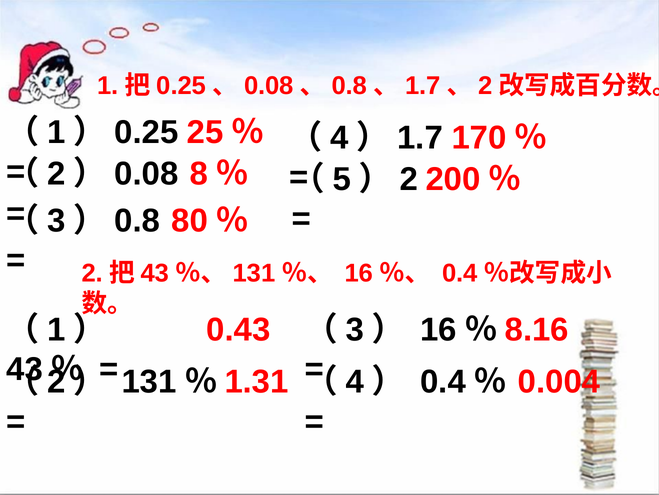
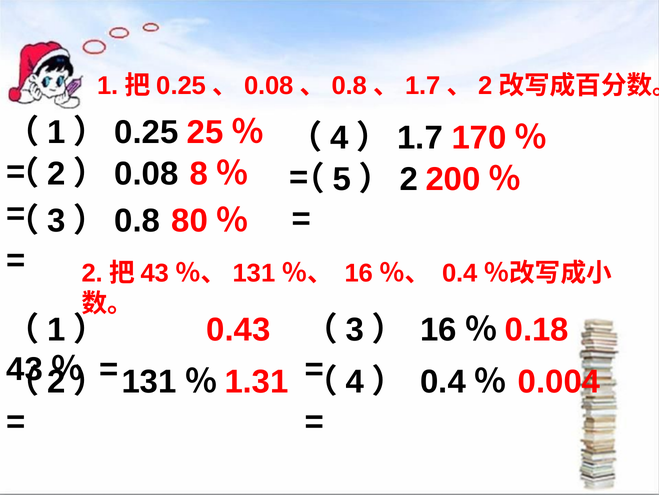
8.16: 8.16 -> 0.18 (537, 329)
